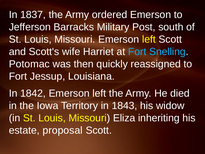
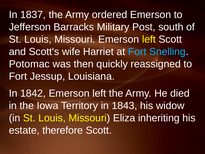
proposal: proposal -> therefore (63, 130)
